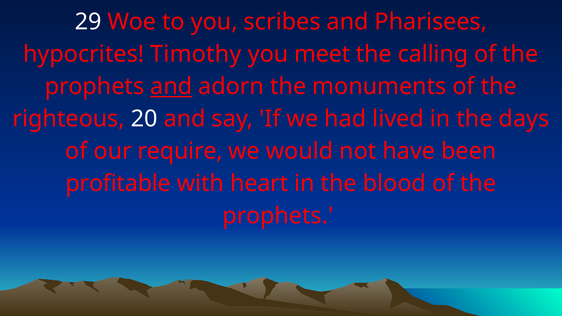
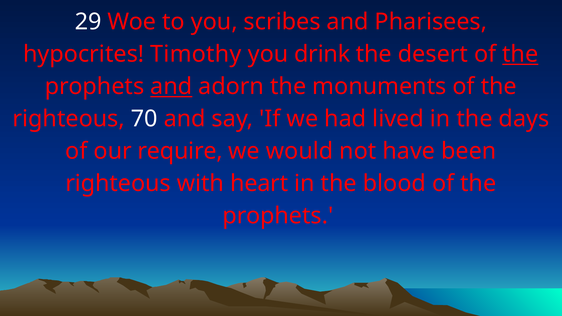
meet: meet -> drink (322, 54)
calling: calling -> desert (433, 54)
the underline: none -> present (520, 54)
20: 20 -> 70 (144, 119)
profitable: profitable -> righteous (118, 183)
